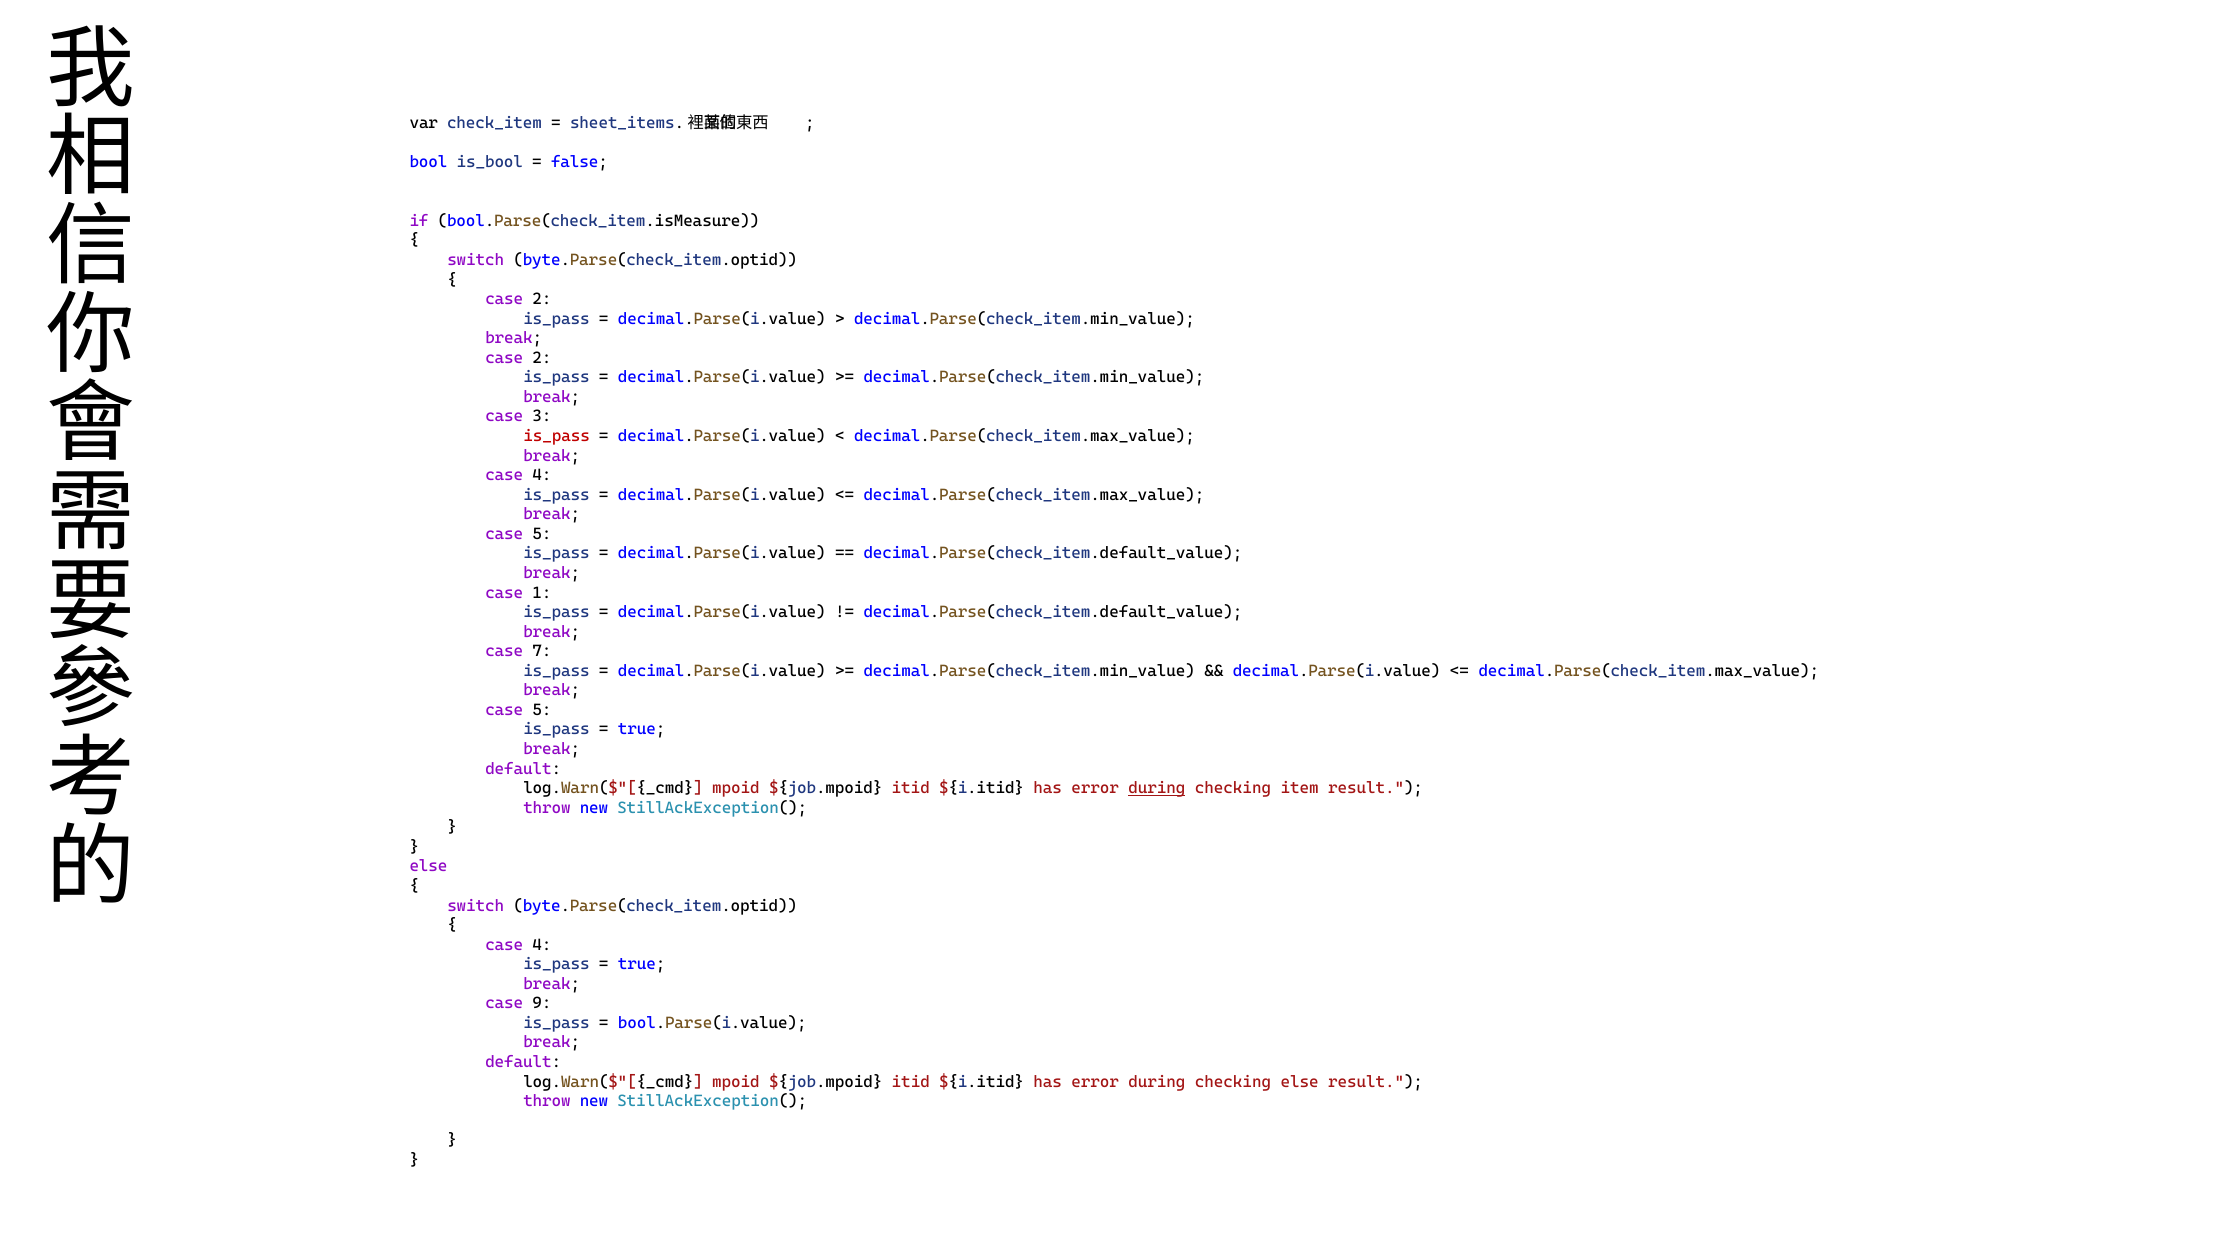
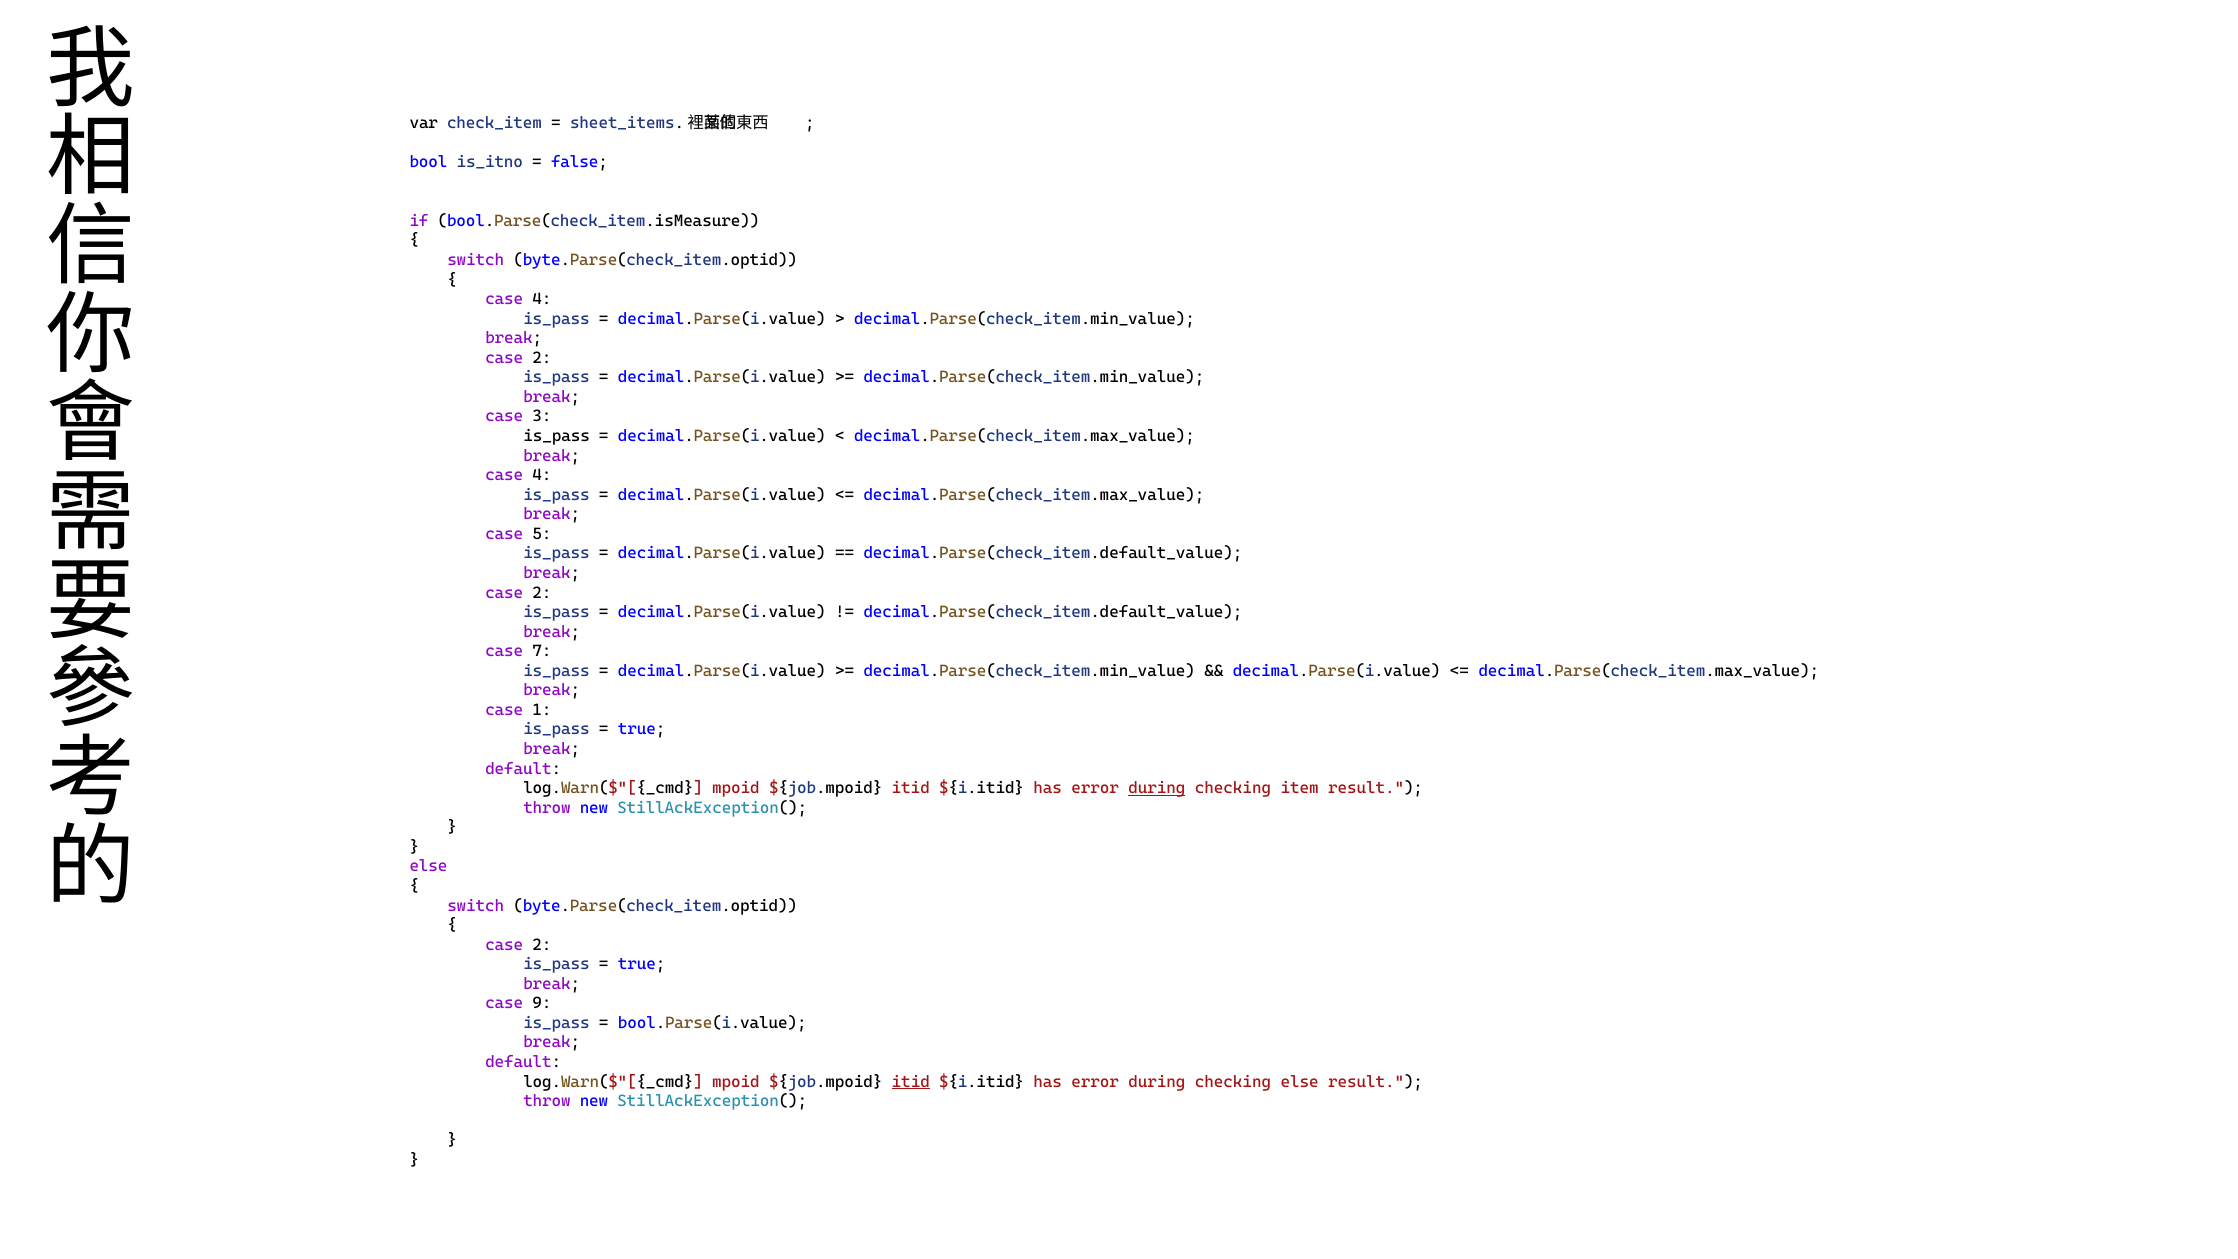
is_bool: is_bool -> is_itno (490, 162)
2: 2 -> 4 (542, 299)
is_pass colour: red -> black (557, 436)
1: 1 -> 2 (542, 593)
5: 5 -> 1 (542, 710)
4: 4 -> 2 (542, 945)
itid underline: none -> present (911, 1082)
